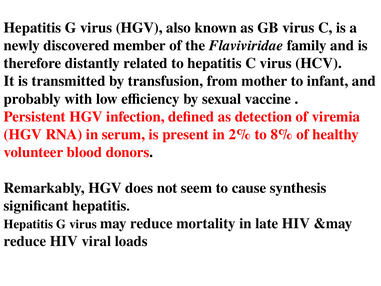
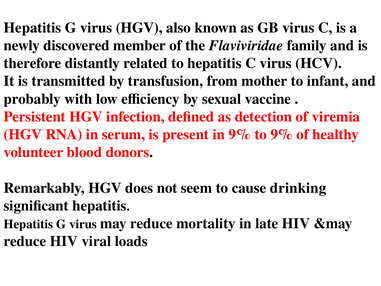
in 2%: 2% -> 9% (240, 134)
to 8%: 8% -> 9% (282, 134)
synthesis: synthesis -> drinking (298, 188)
